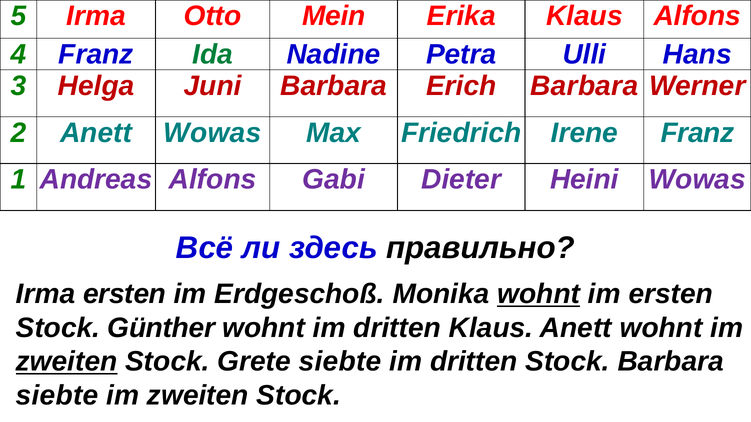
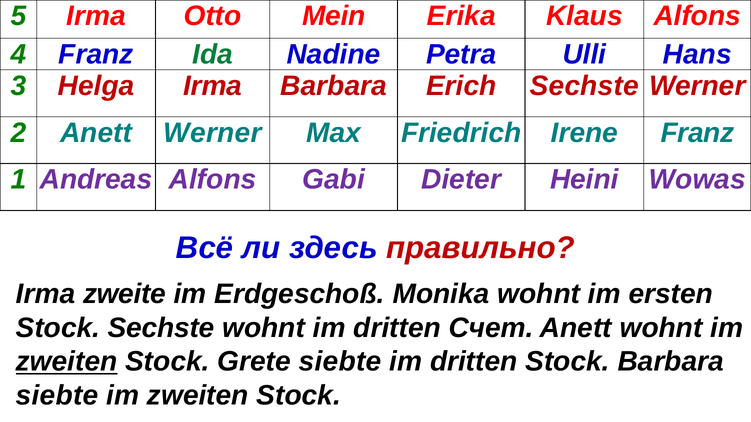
Helga Juni: Juni -> Irma (213, 86)
Erich Barbara: Barbara -> Sechste (584, 86)
Anett Wowas: Wowas -> Werner (212, 133)
правильно colour: black -> red (481, 248)
Irma ersten: ersten -> zweite (125, 294)
wohnt underline: present -> none (539, 294)
Stock Günther: Günther -> Sechste (161, 328)
dritten Klaus: Klaus -> Счет (491, 328)
